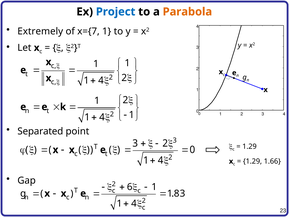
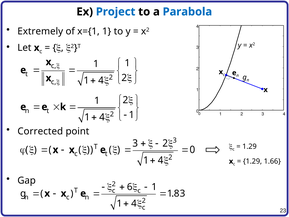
Parabola colour: orange -> blue (187, 12)
x={7: x={7 -> x={1 (88, 31)
Separated: Separated -> Corrected (40, 131)
